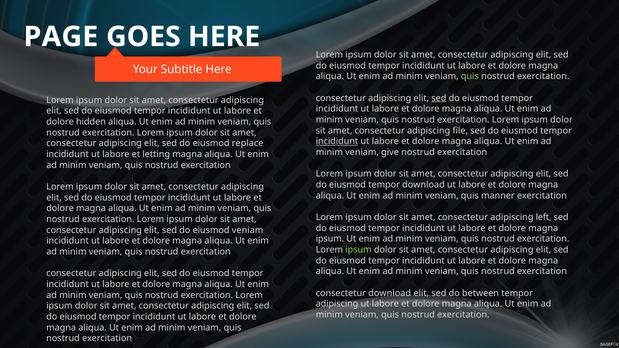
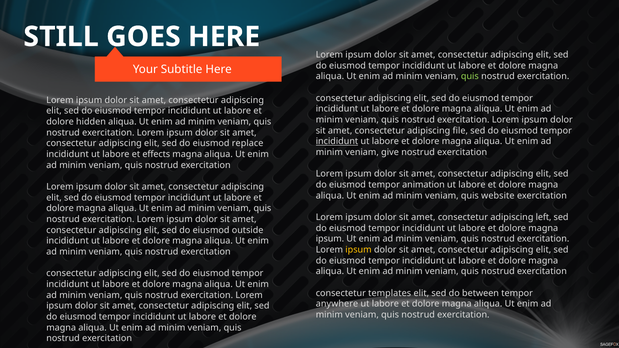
PAGE: PAGE -> STILL (61, 37)
sed underline: present -> none (439, 98)
letting: letting -> effects (156, 154)
tempor download: download -> animation (424, 185)
manner: manner -> website (498, 196)
eiusmod veniam: veniam -> outside (248, 230)
ipsum colour: light green -> yellow (359, 250)
consectetur download: download -> templates (390, 293)
adipiscing: adipiscing -> anywhere (337, 304)
